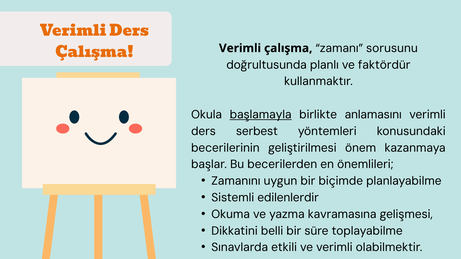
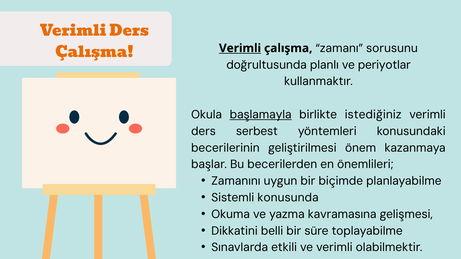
Verimli underline: none -> present (240, 48)
faktördür: faktördür -> periyotlar (384, 65)
anlamasını: anlamasını -> istediğiniz (373, 115)
edilenlerdir: edilenlerdir -> konusunda (288, 198)
